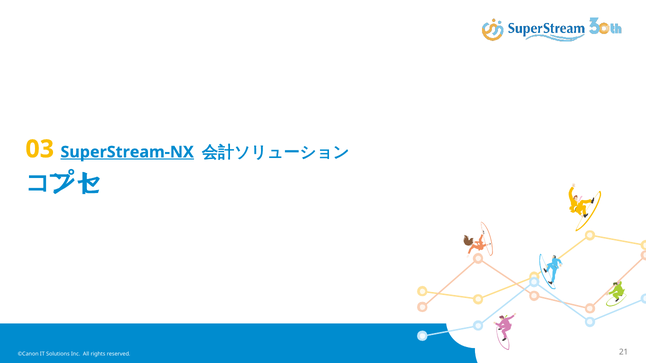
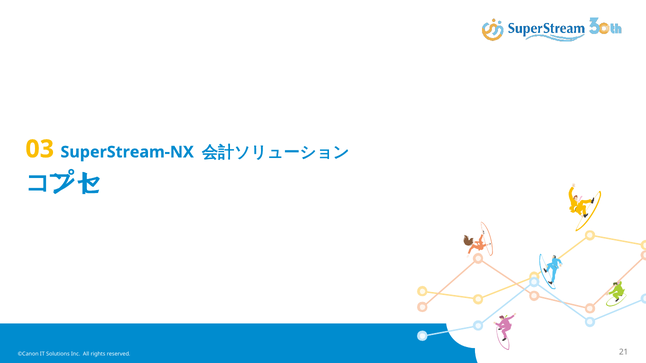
SuperStream-NX underline: present -> none (127, 152)
